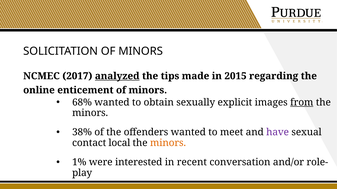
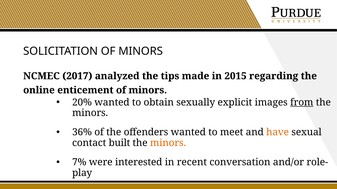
analyzed underline: present -> none (117, 76)
68%: 68% -> 20% (82, 103)
38%: 38% -> 36% (82, 133)
have colour: purple -> orange (278, 133)
local: local -> built (119, 143)
1%: 1% -> 7% (79, 163)
